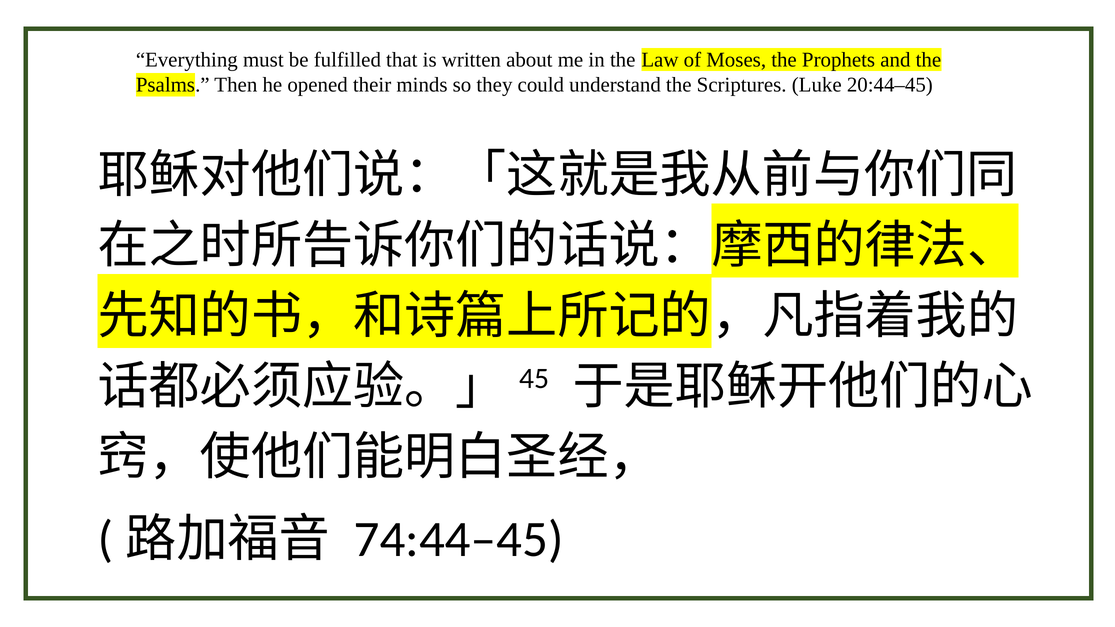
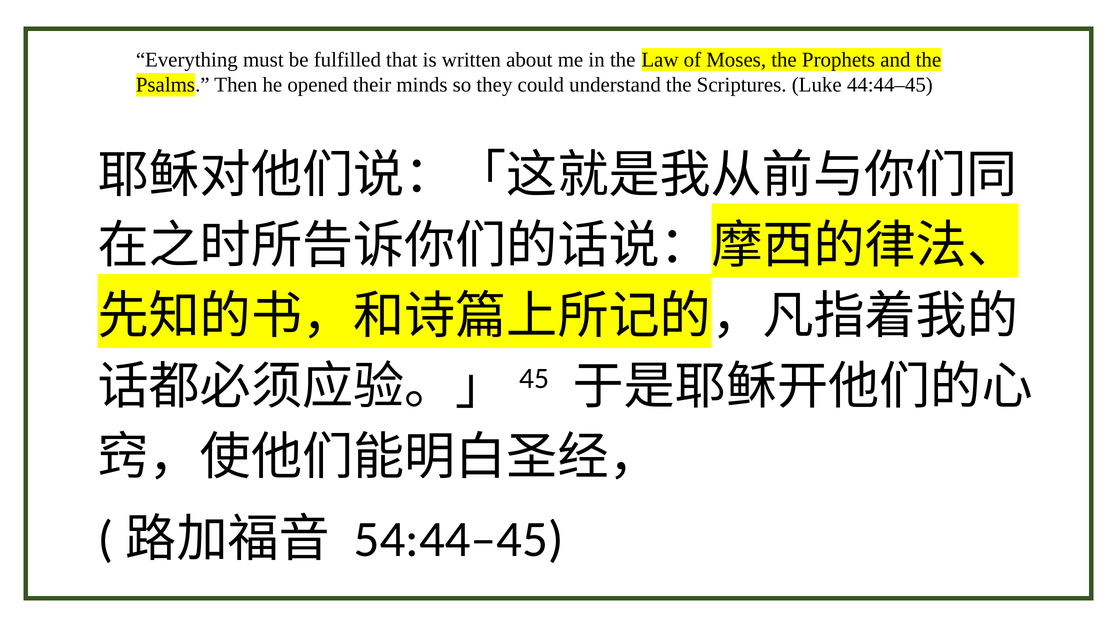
20:44–45: 20:44–45 -> 44:44–45 (890, 85)
74:44–45: 74:44–45 -> 54:44–45 (459, 540)
